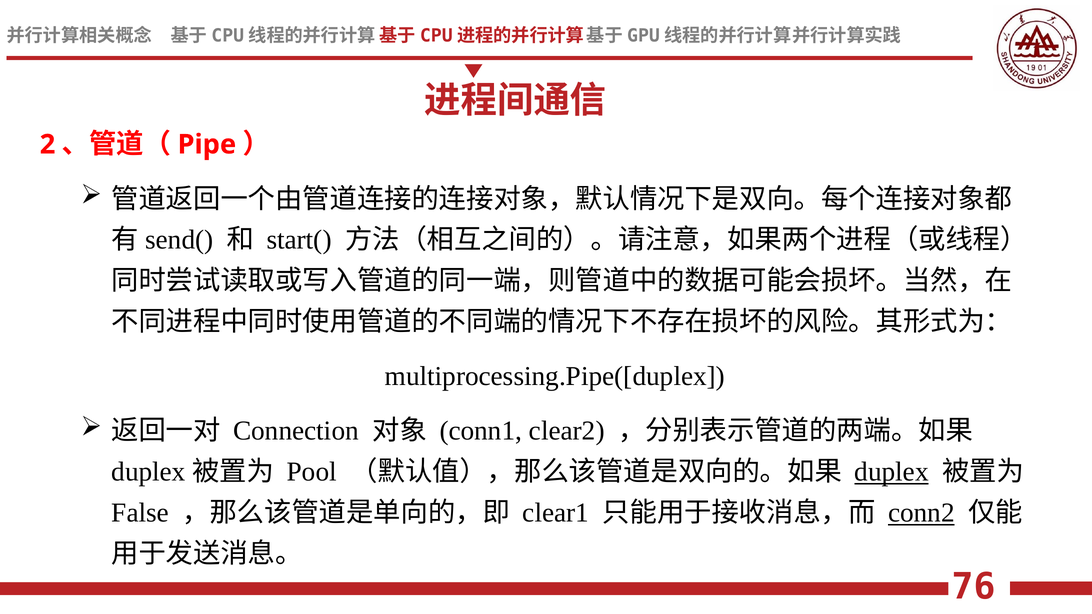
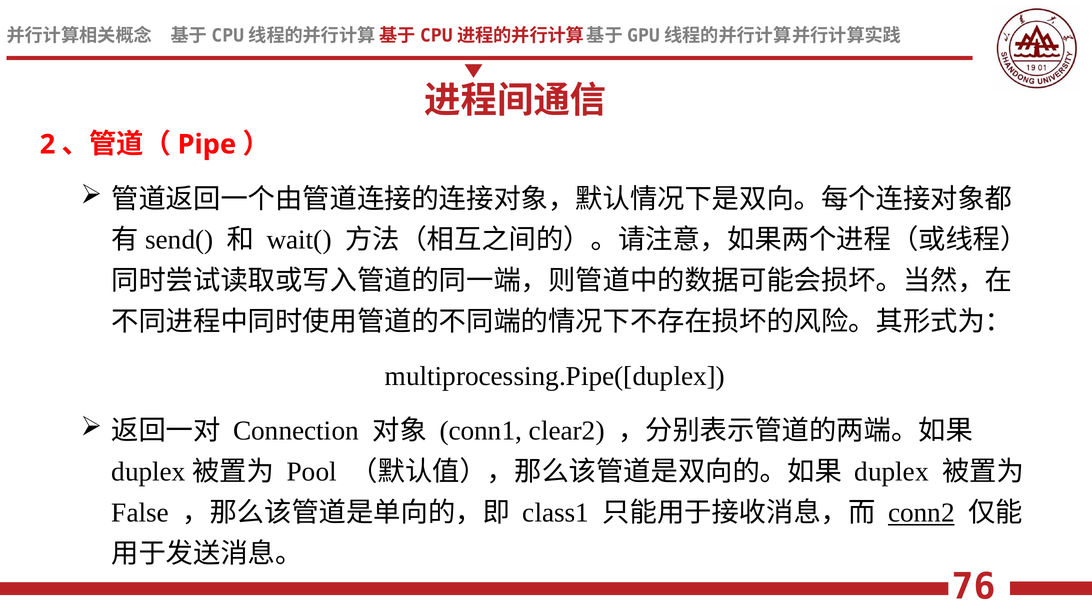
start(: start( -> wait( (299, 240)
duplex underline: present -> none (892, 472)
clear1: clear1 -> class1 (556, 513)
